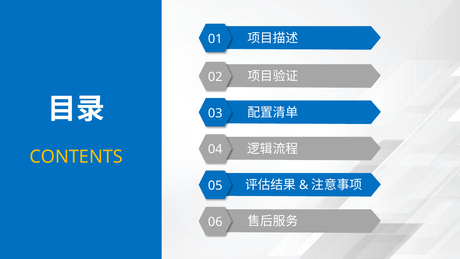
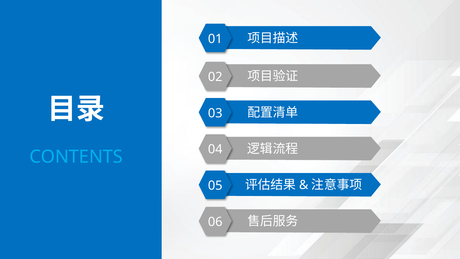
CONTENTS colour: yellow -> light blue (76, 157)
